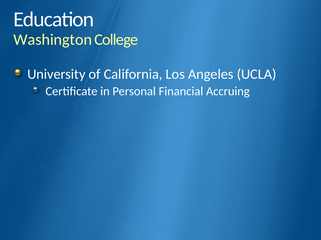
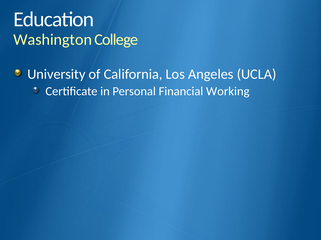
Accruing: Accruing -> Working (228, 91)
